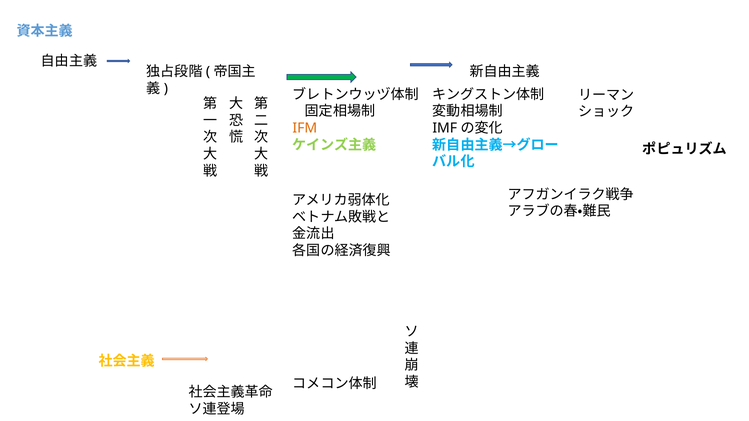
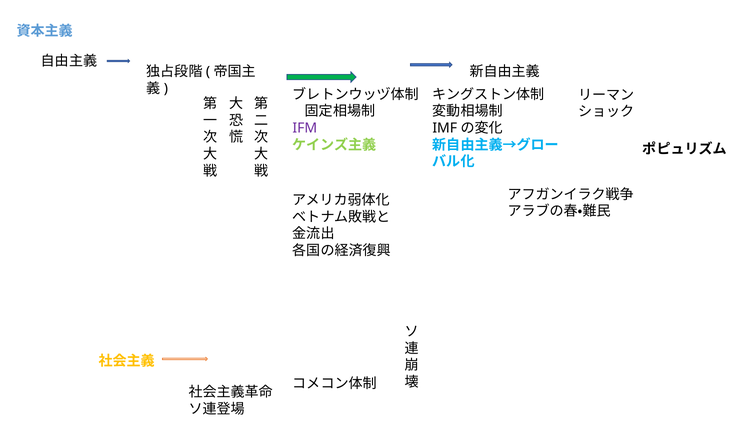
IFM colour: orange -> purple (305, 128)
